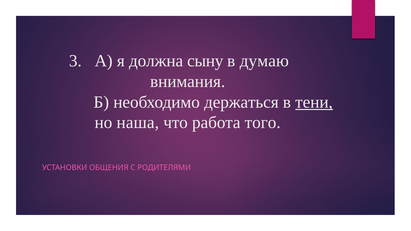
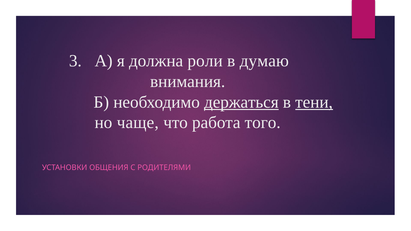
сыну: сыну -> роли (205, 61)
держаться underline: none -> present (241, 102)
наша: наша -> чаще (138, 123)
